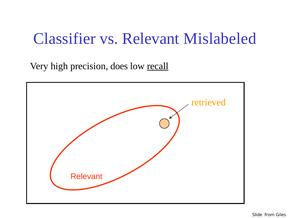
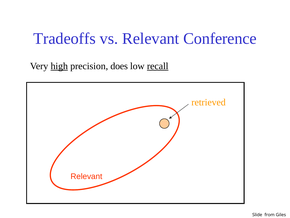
Classifier: Classifier -> Tradeoffs (65, 39)
Mislabeled: Mislabeled -> Conference (220, 39)
high underline: none -> present (59, 66)
